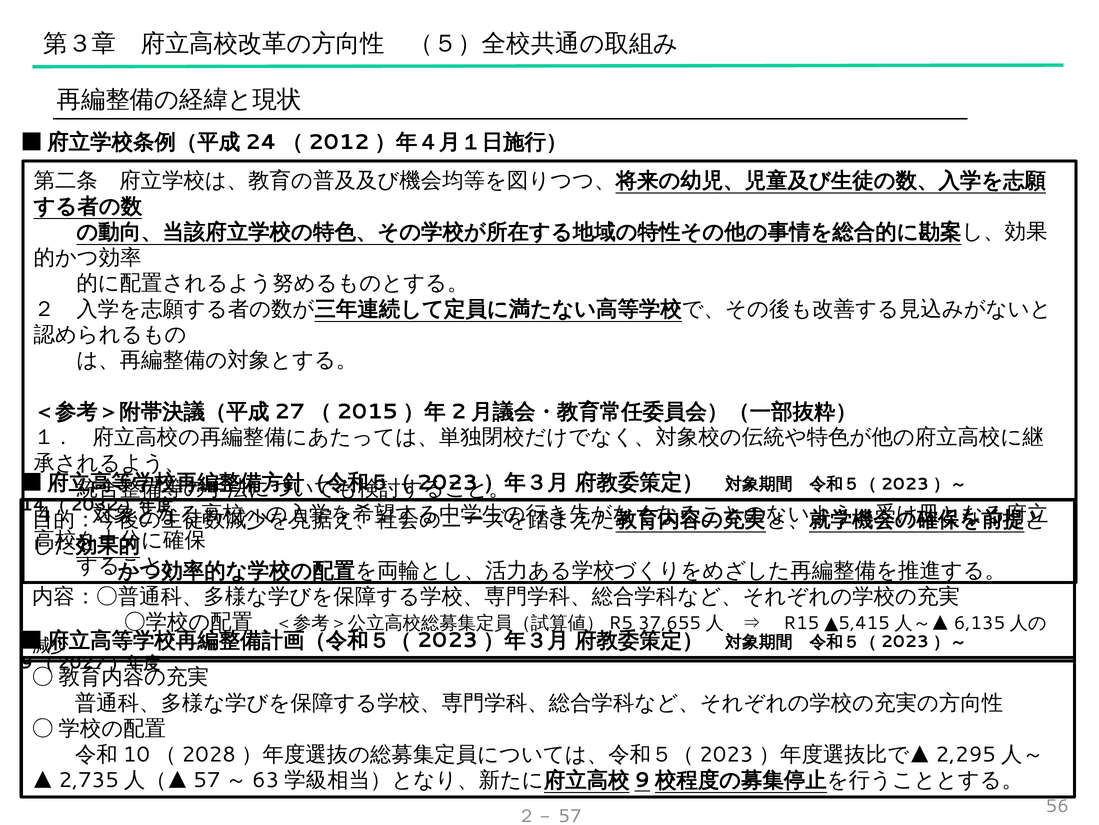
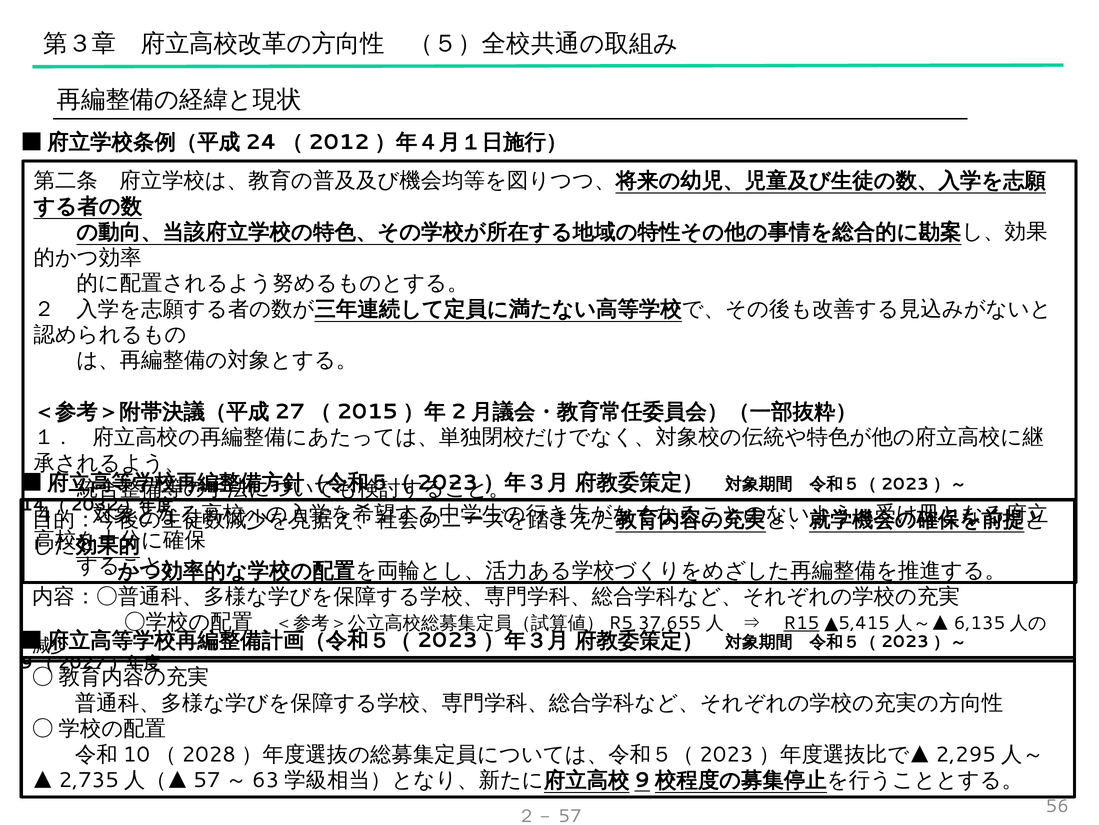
R15 underline: none -> present (801, 623)
